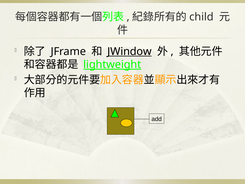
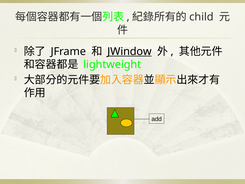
lightweight underline: present -> none (112, 64)
